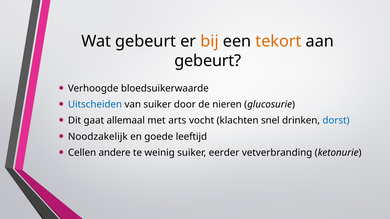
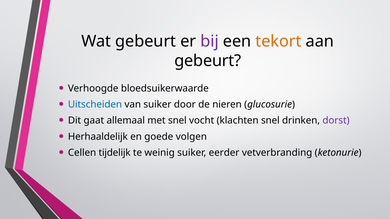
bij colour: orange -> purple (210, 41)
met arts: arts -> snel (177, 121)
dorst colour: blue -> purple (336, 121)
Noodzakelijk: Noodzakelijk -> Herhaaldelijk (98, 137)
leeftijd: leeftijd -> volgen (191, 137)
andere: andere -> tijdelijk (115, 153)
